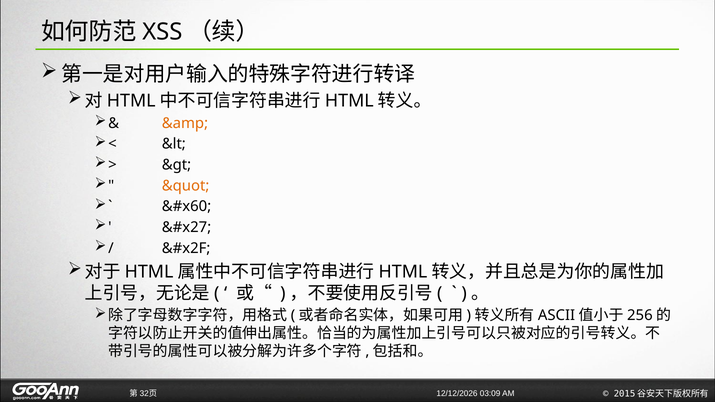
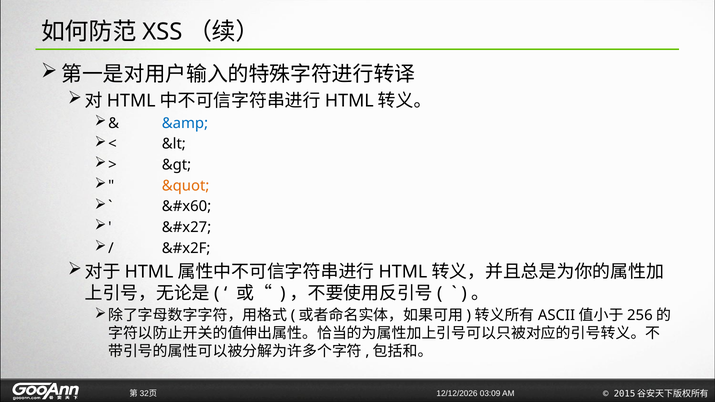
&amp colour: orange -> blue (185, 123)
